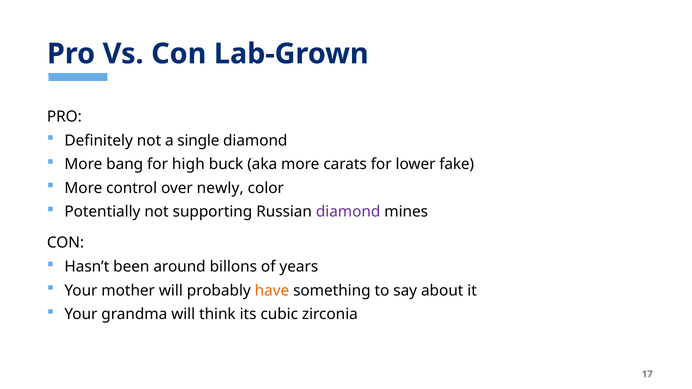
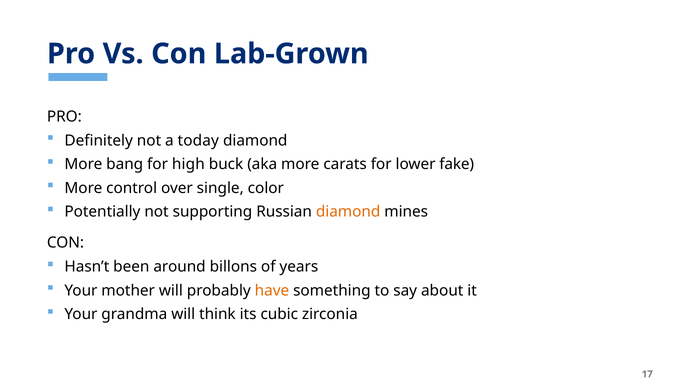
single: single -> today (198, 141)
newly: newly -> single (220, 188)
diamond colour: purple -> orange (348, 212)
